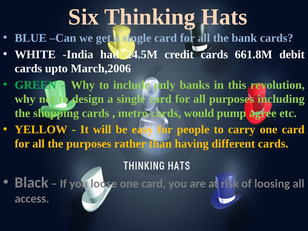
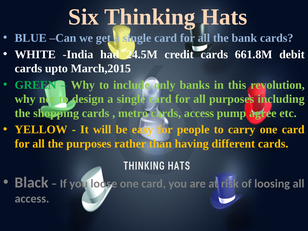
March,2006: March,2006 -> March,2015 (101, 68)
cards would: would -> access (199, 113)
